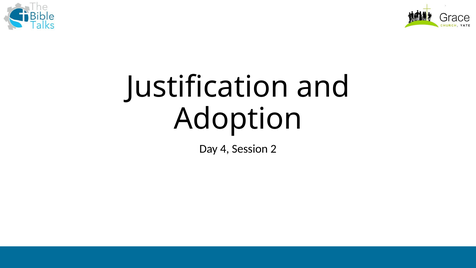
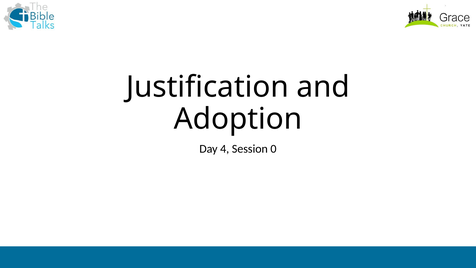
2: 2 -> 0 (273, 149)
